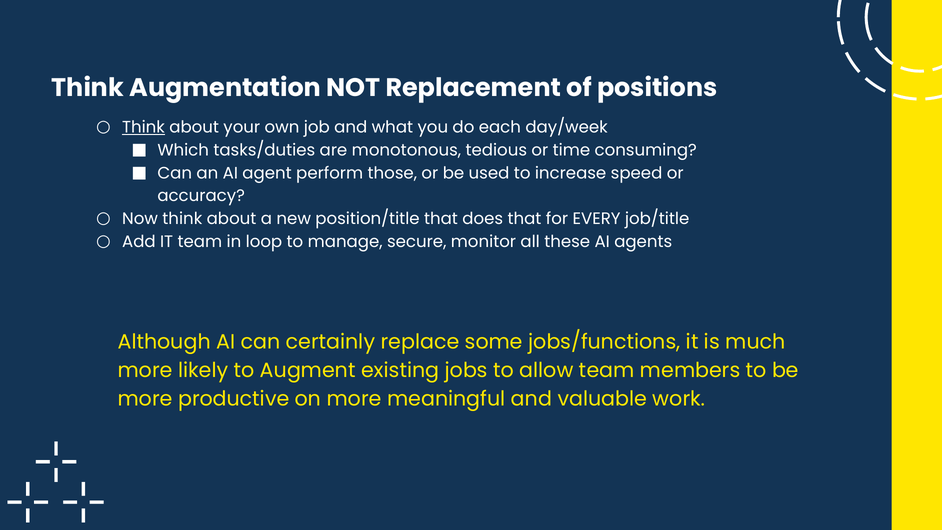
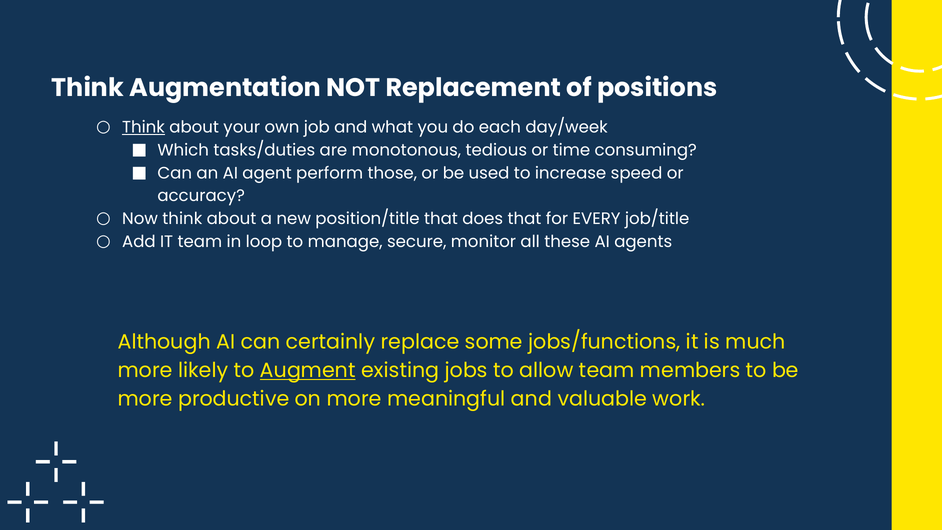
Augment underline: none -> present (308, 370)
